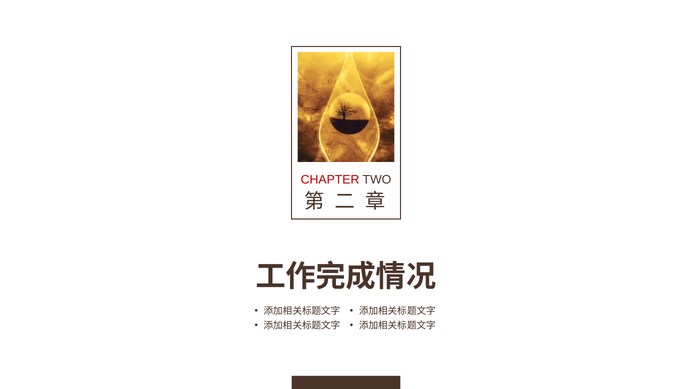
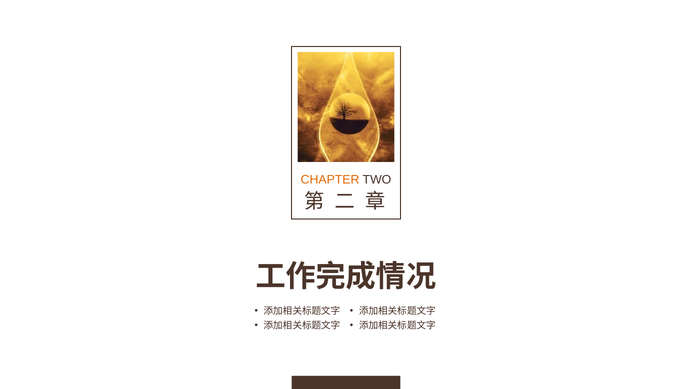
CHAPTER colour: red -> orange (330, 180)
